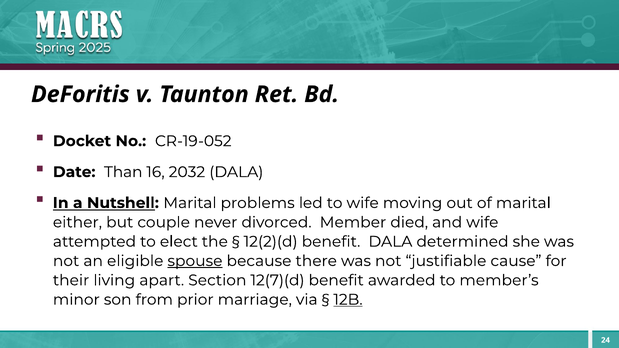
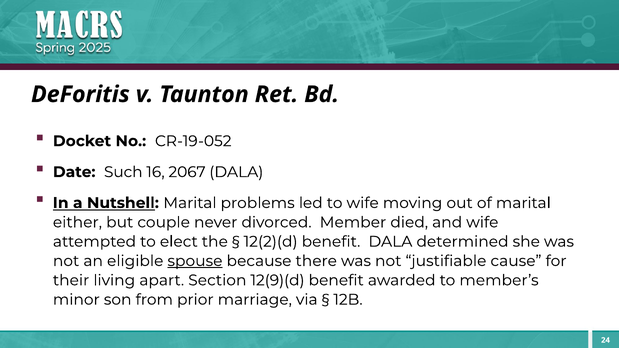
Than: Than -> Such (123, 172)
2032: 2032 -> 2067 (187, 172)
12(7)(d: 12(7)(d -> 12(9)(d (278, 280)
12B underline: present -> none (348, 300)
